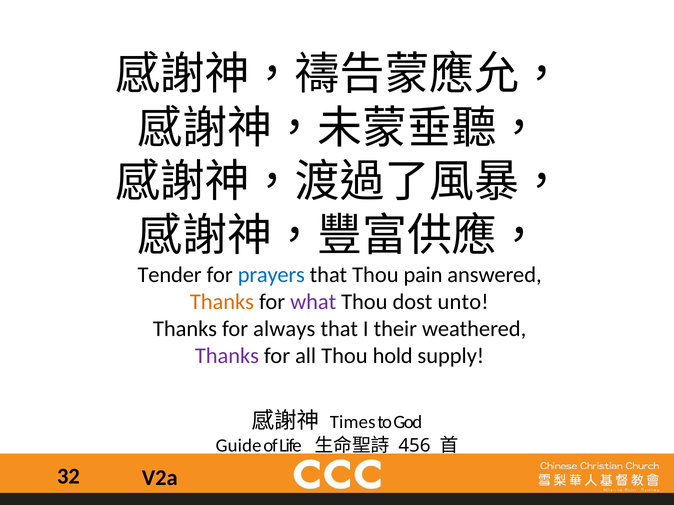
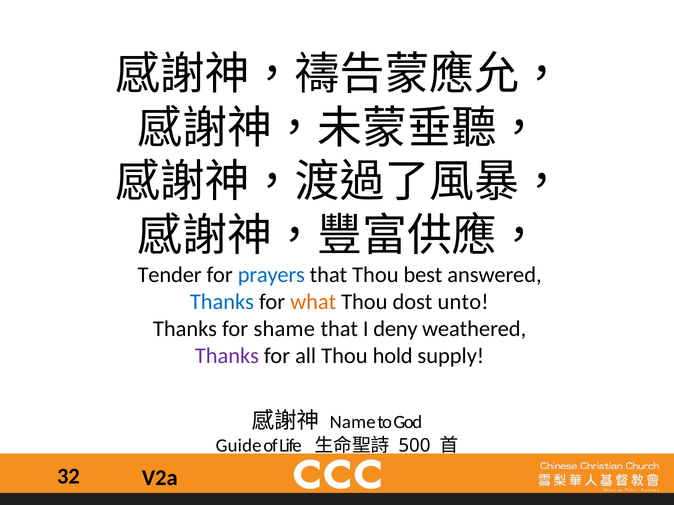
pain: pain -> best (423, 275)
Thanks colour: orange -> blue (222, 302)
what colour: purple -> orange (313, 302)
always: always -> shame (284, 329)
their: their -> deny (395, 329)
Times: Times -> Name (353, 423)
456: 456 -> 500 (414, 446)
